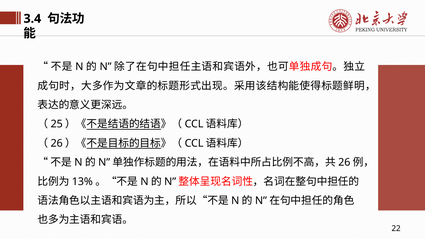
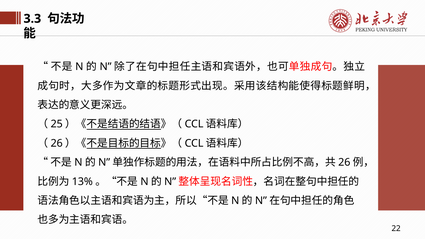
3.4: 3.4 -> 3.3 (32, 19)
